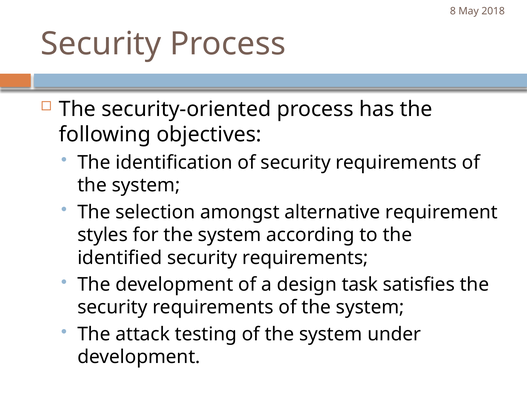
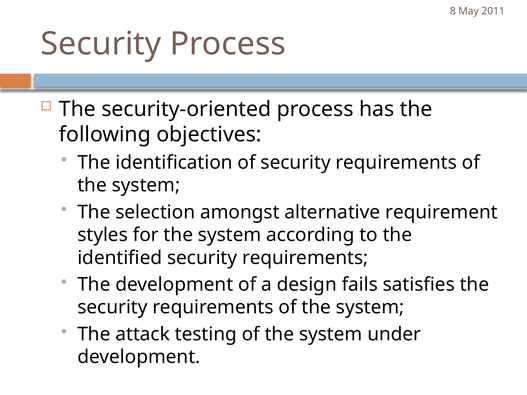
2018: 2018 -> 2011 (493, 11)
task: task -> fails (360, 285)
